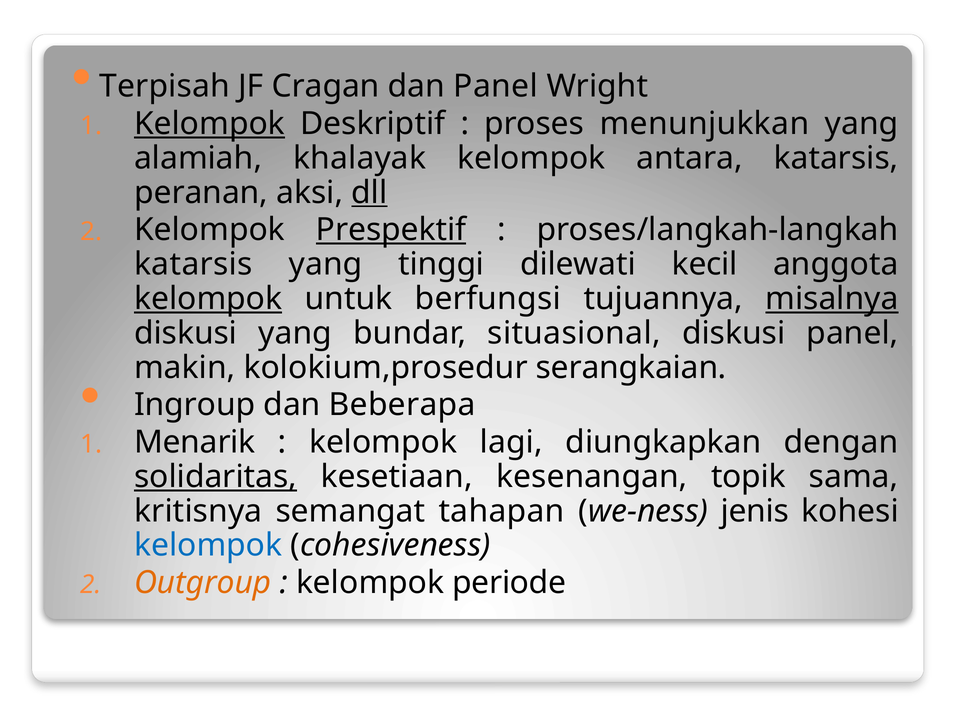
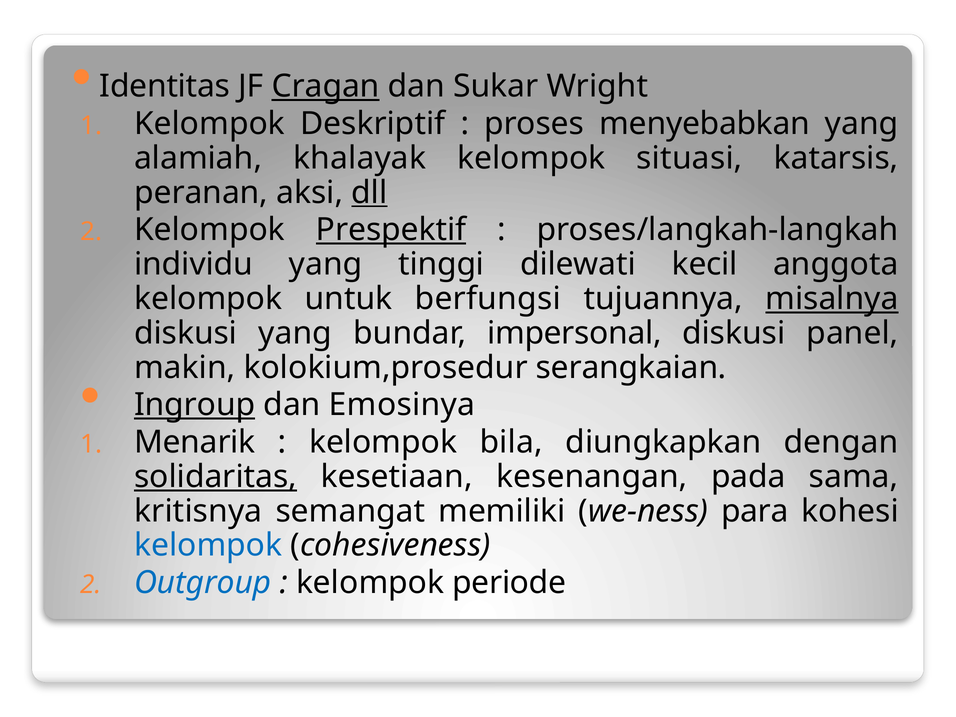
Terpisah: Terpisah -> Identitas (165, 86)
Cragan underline: none -> present (326, 86)
dan Panel: Panel -> Sukar (496, 86)
Kelompok underline: present -> none (209, 124)
menunjukkan: menunjukkan -> menyebabkan (705, 124)
antara: antara -> situasi (689, 158)
katarsis: katarsis -> individu (194, 264)
kelompok underline: present -> none (208, 299)
situasional: situasional -> impersonal (574, 333)
Ingroup underline: none -> present (195, 405)
Beberapa: Beberapa -> Emosinya (402, 405)
lagi: lagi -> bila (511, 442)
topik: topik -> pada (748, 477)
tahapan: tahapan -> memiliki (502, 511)
jenis: jenis -> para (755, 511)
Outgroup colour: orange -> blue (203, 583)
